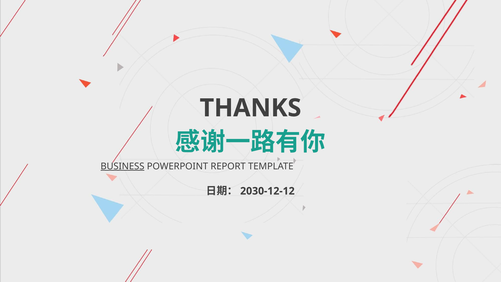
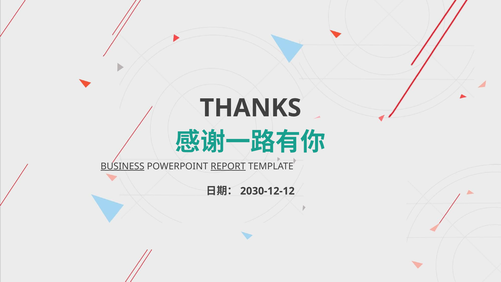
REPORT underline: none -> present (228, 166)
